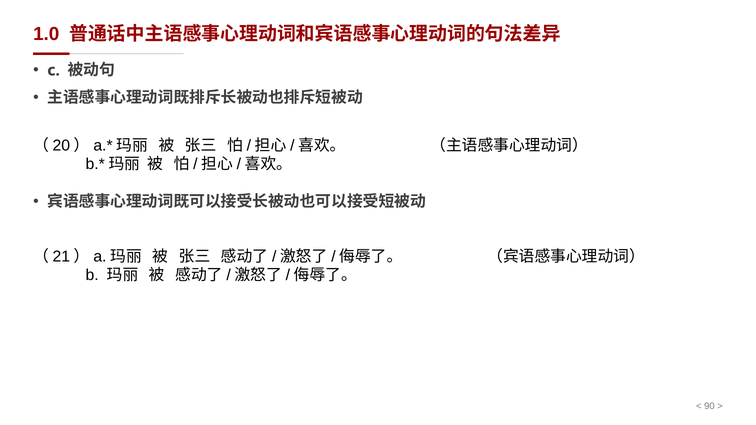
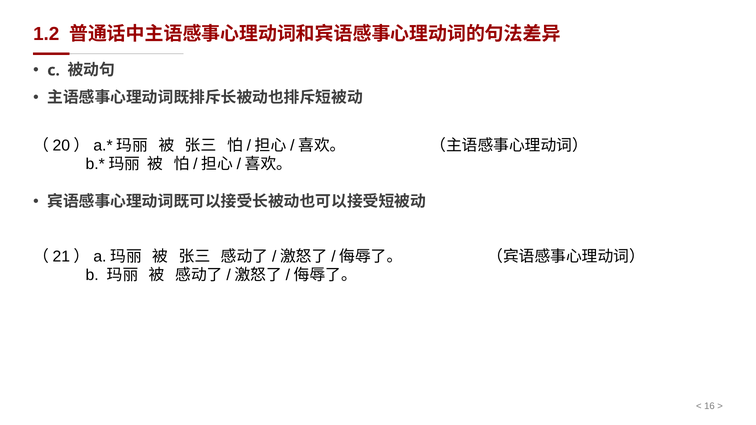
1.0: 1.0 -> 1.2 (46, 34)
90: 90 -> 16 (709, 406)
